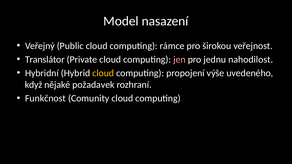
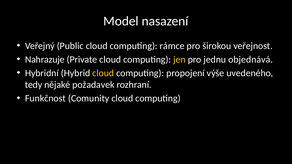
Translátor: Translátor -> Nahrazuje (45, 60)
jen colour: pink -> yellow (179, 60)
nahodilost: nahodilost -> objednává (251, 60)
když: když -> tedy (34, 85)
